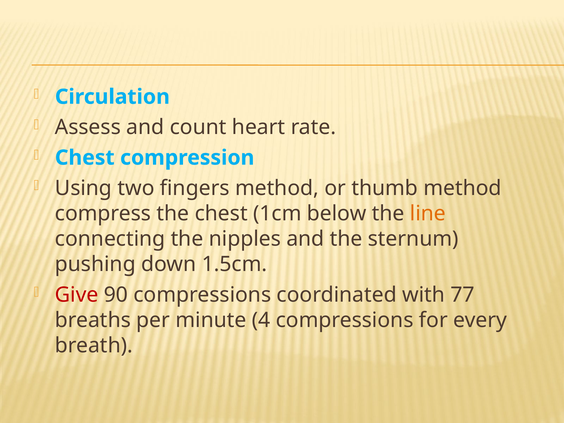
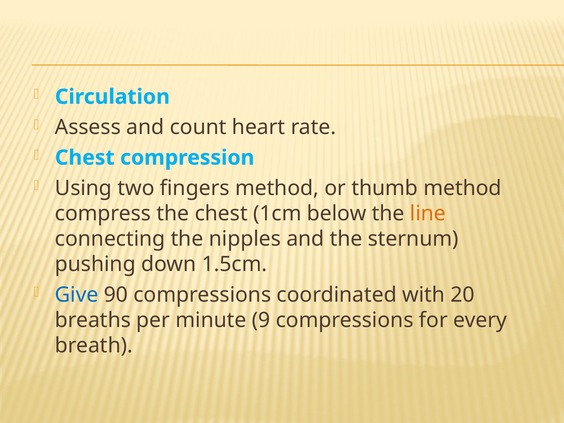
Give colour: red -> blue (77, 295)
77: 77 -> 20 (463, 295)
4: 4 -> 9 (261, 320)
